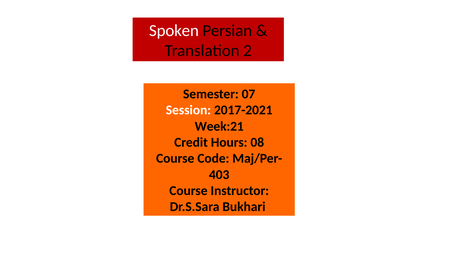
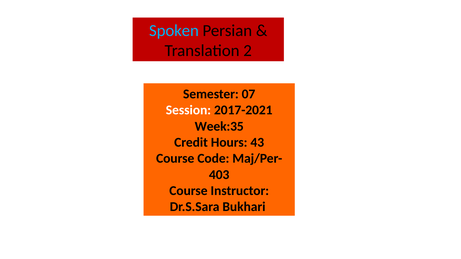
Spoken colour: white -> light blue (174, 31)
Week:21: Week:21 -> Week:35 (219, 126)
08: 08 -> 43 (257, 143)
